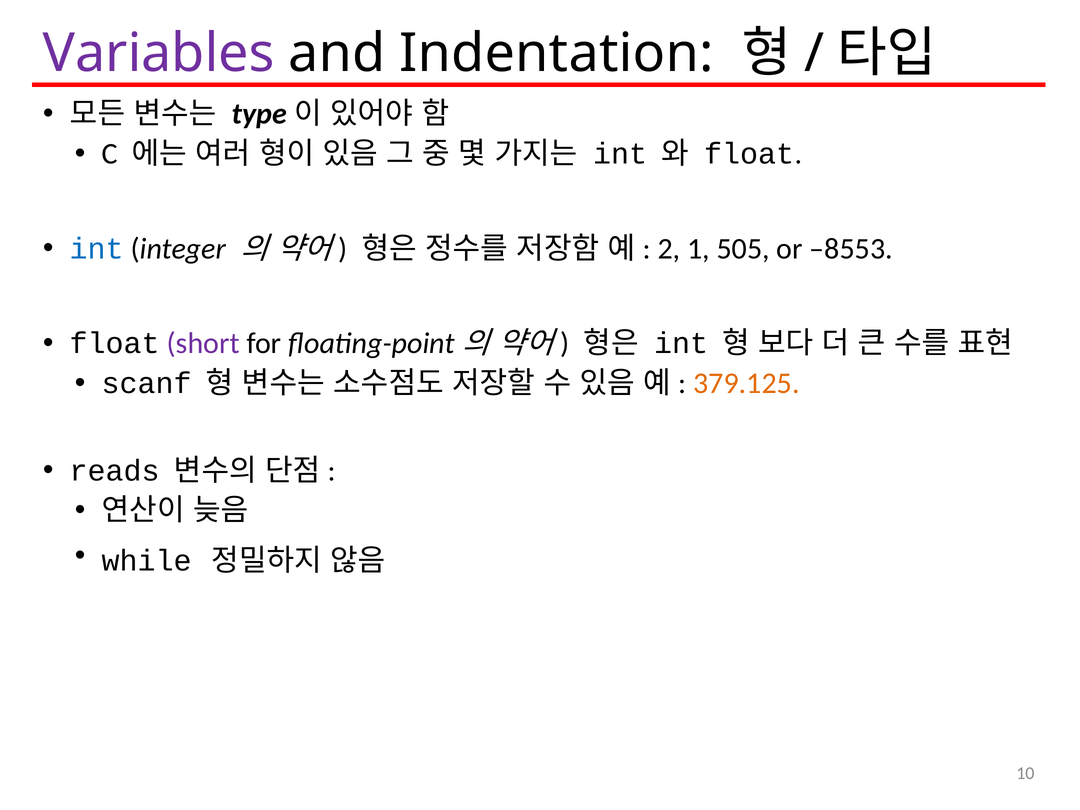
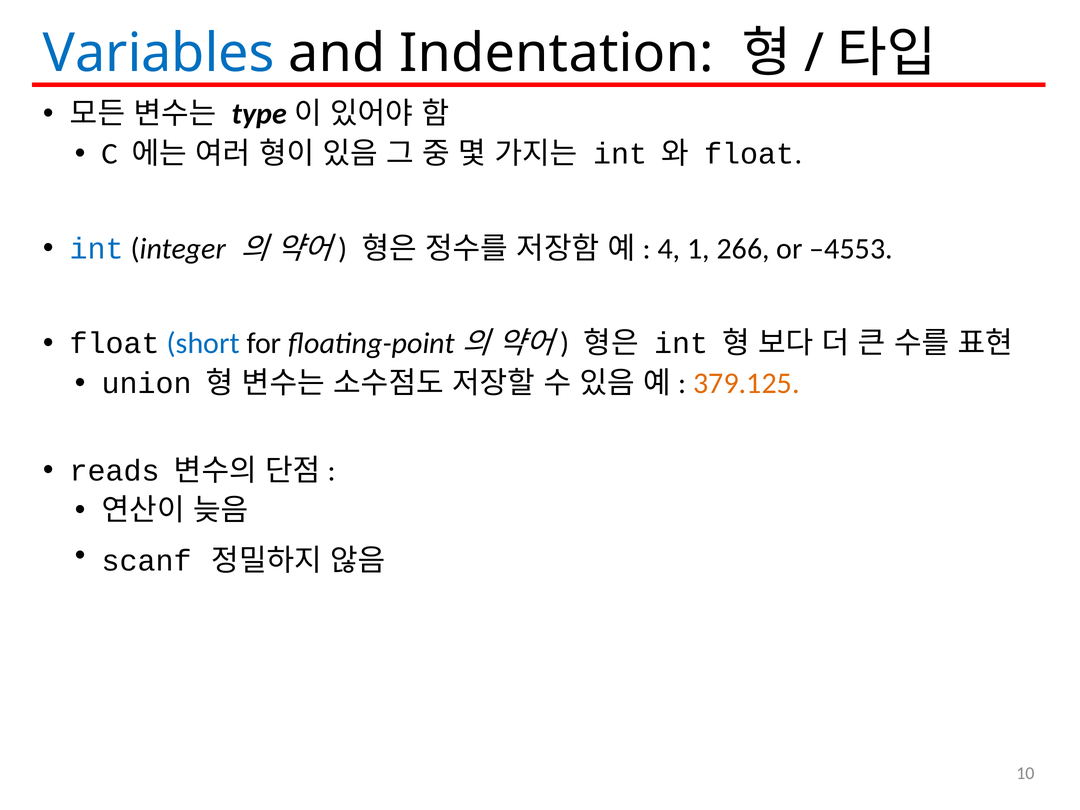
Variables colour: purple -> blue (159, 54)
2: 2 -> 4 (669, 249)
505: 505 -> 266 (743, 249)
–8553: –8553 -> –4553 (851, 249)
short colour: purple -> blue (203, 344)
scanf: scanf -> union (147, 383)
while: while -> scanf (147, 561)
